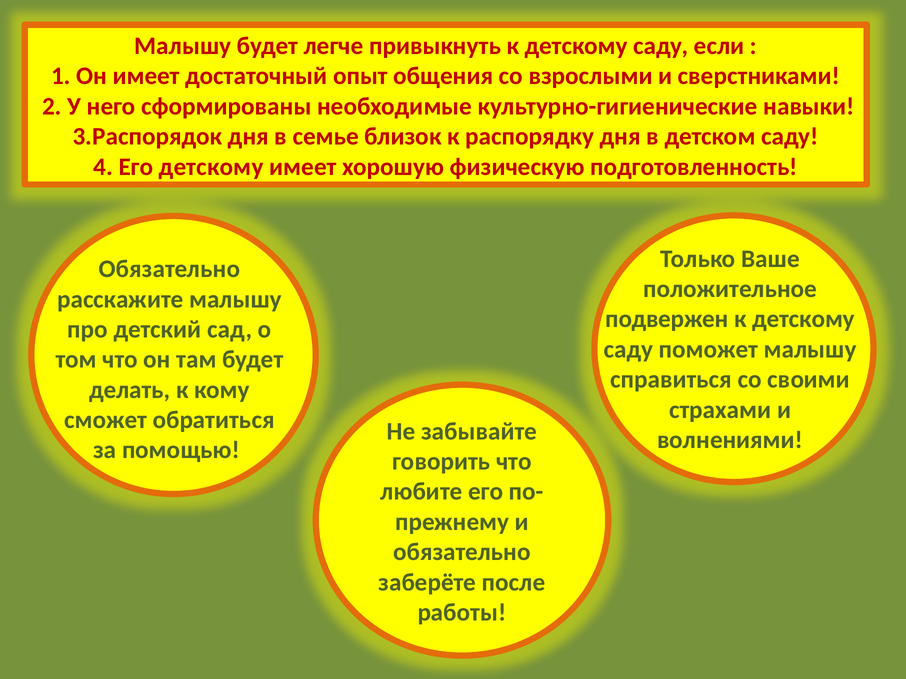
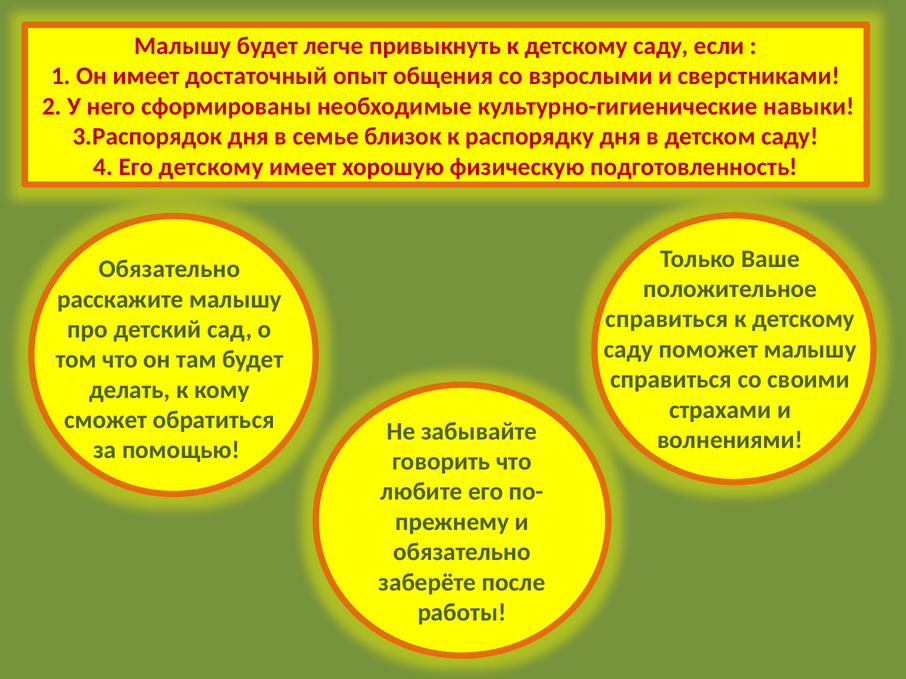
подвержен: подвержен -> справиться (667, 319)
